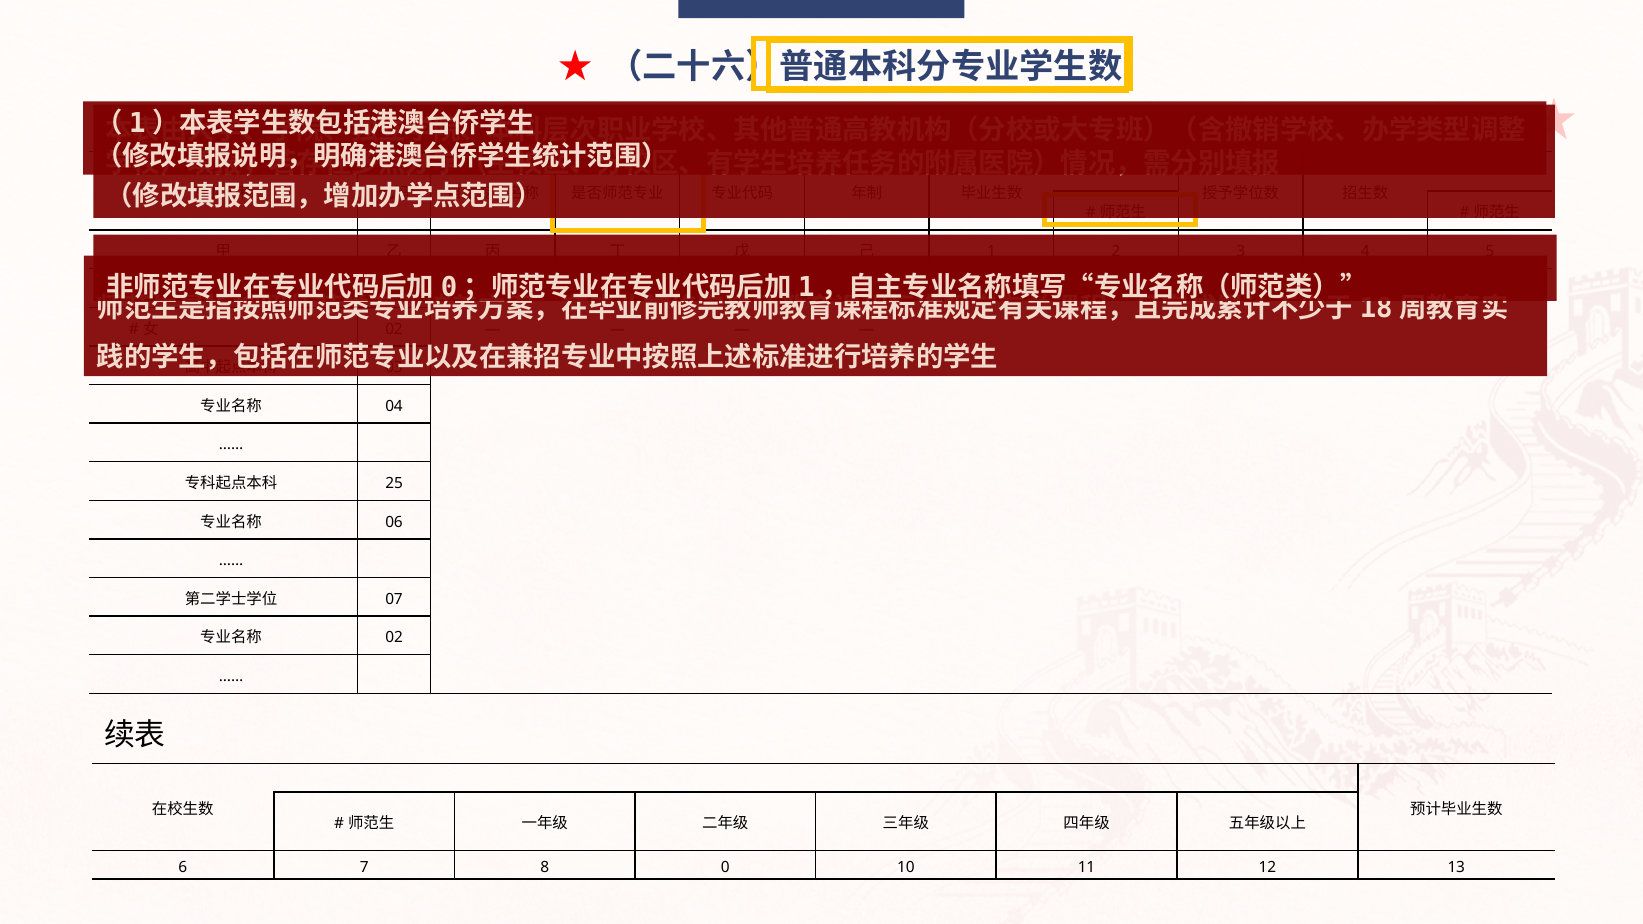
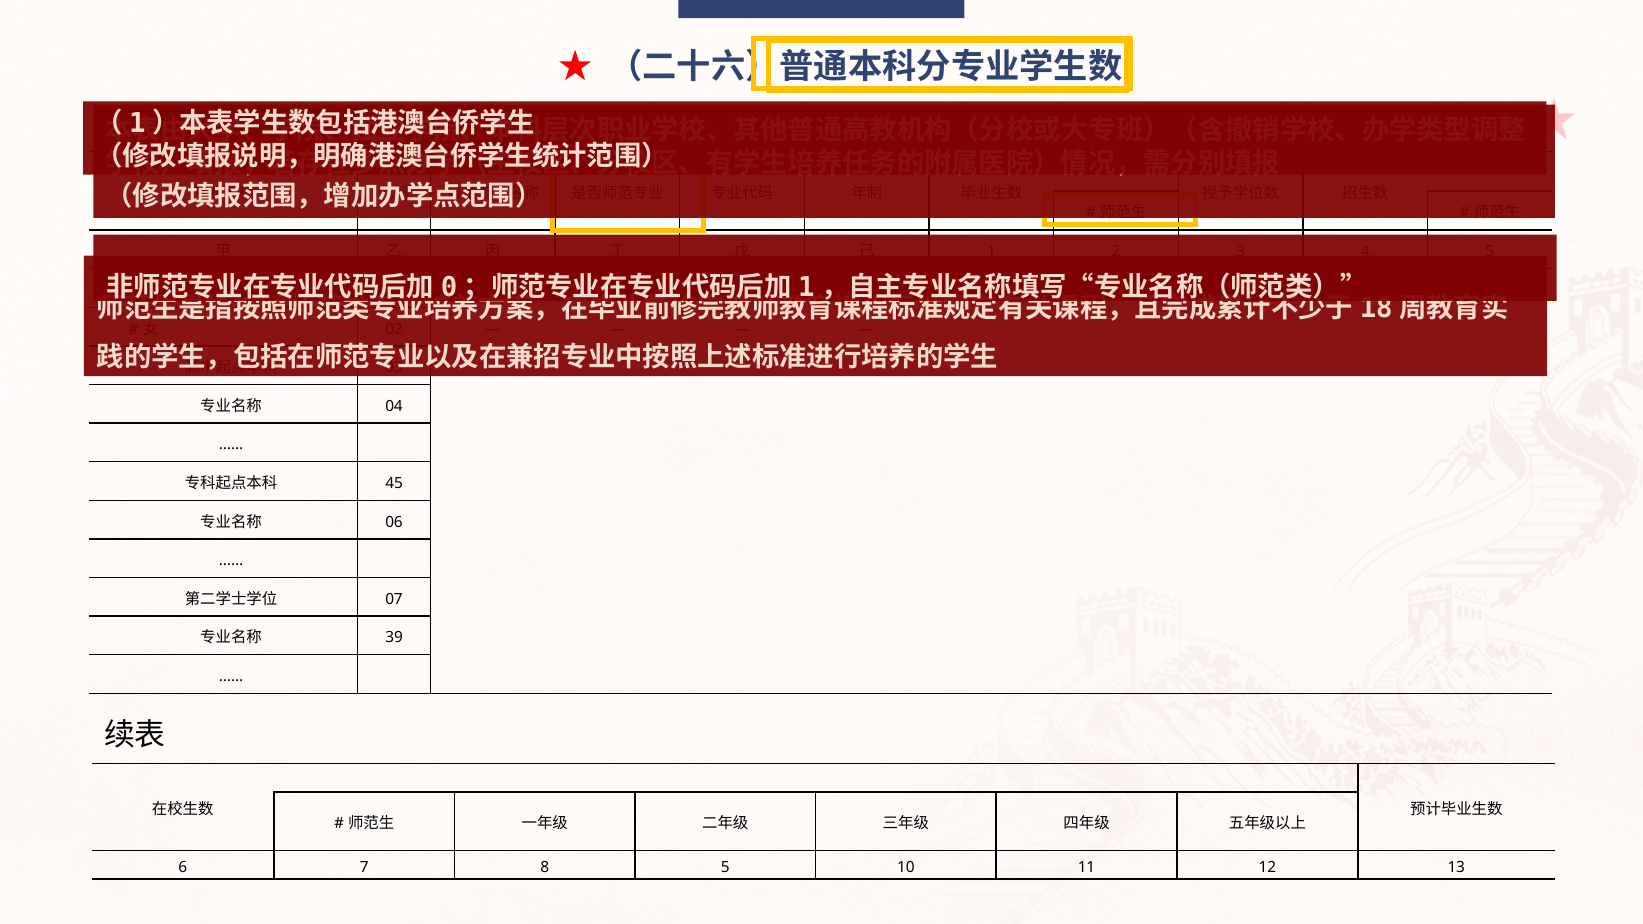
25: 25 -> 45 (394, 483)
02: 02 -> 39 (394, 638)
8 0: 0 -> 5 (725, 867)
